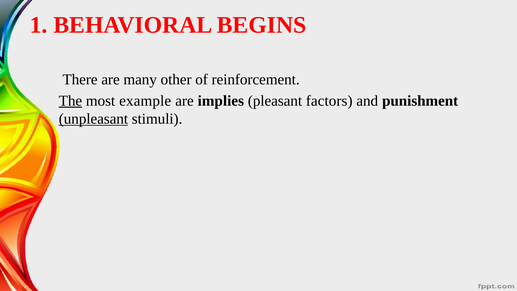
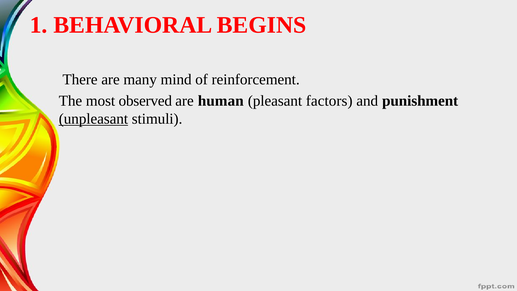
other: other -> mind (176, 80)
The underline: present -> none (70, 101)
example: example -> observed (145, 101)
implies: implies -> human (221, 101)
